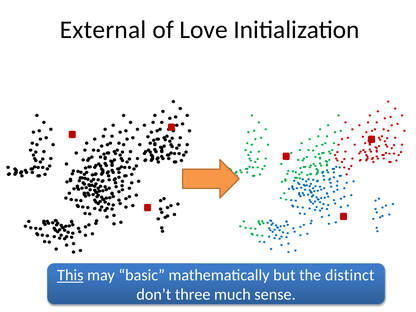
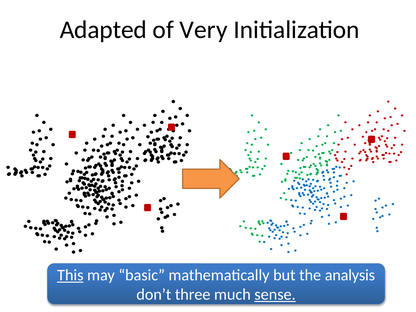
External: External -> Adapted (103, 30)
Love: Love -> Very (204, 30)
distinct: distinct -> analysis (350, 275)
sense underline: none -> present (275, 295)
